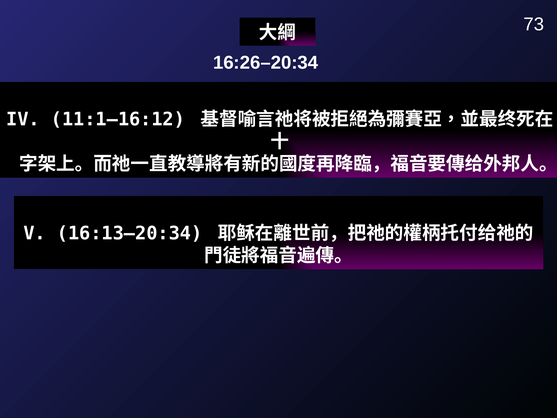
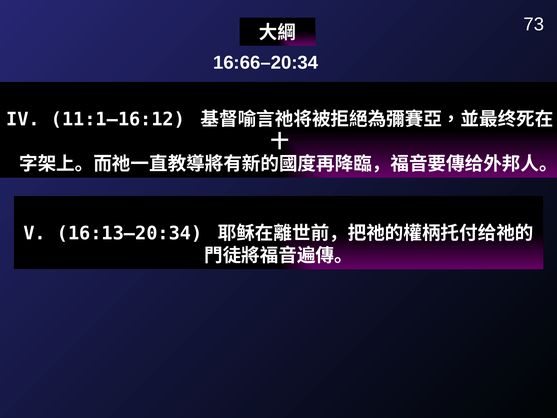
16:26–20:34: 16:26–20:34 -> 16:66–20:34 (266, 63)
